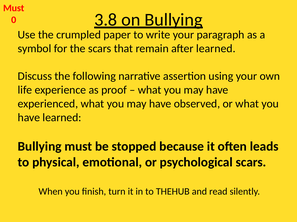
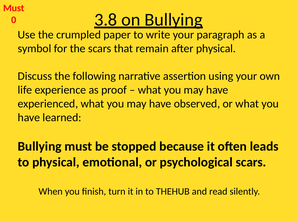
after learned: learned -> physical (216, 49)
